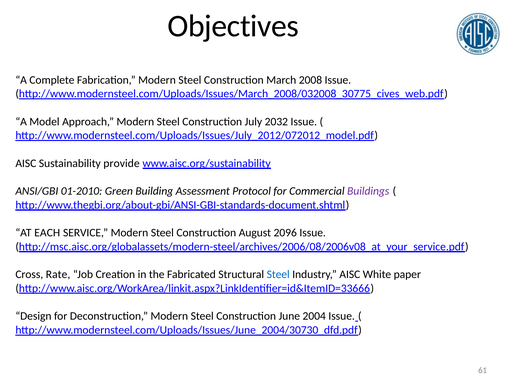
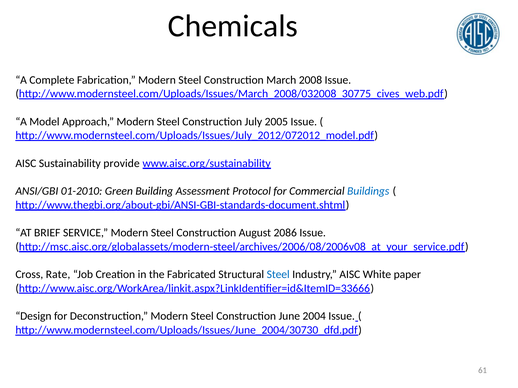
Objectives: Objectives -> Chemicals (233, 26)
2032: 2032 -> 2005 (276, 122)
Buildings colour: purple -> blue (368, 191)
EACH: EACH -> BRIEF (47, 233)
2096: 2096 -> 2086 (285, 233)
